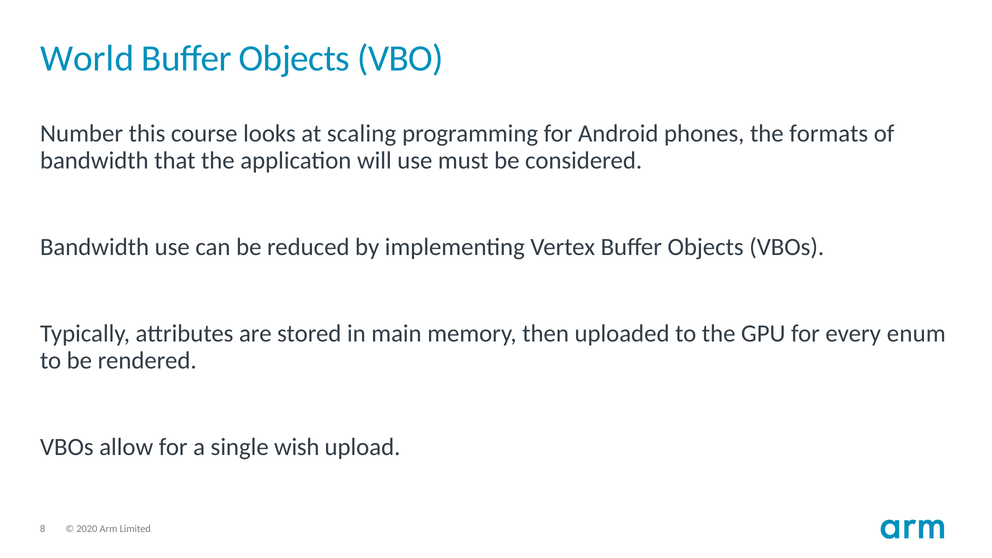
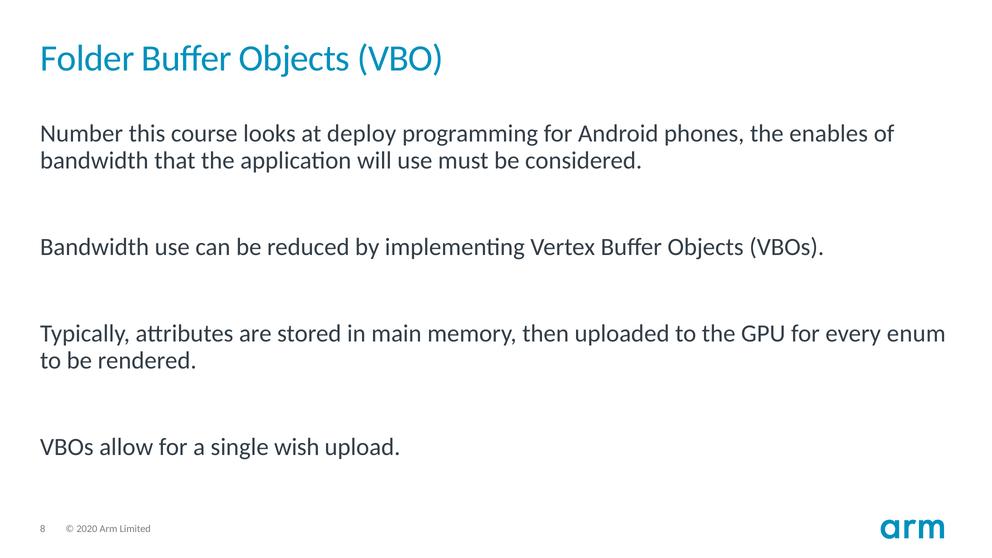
World: World -> Folder (87, 58)
scaling: scaling -> deploy (362, 134)
formats: formats -> enables (829, 134)
